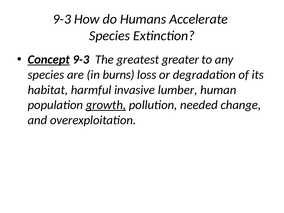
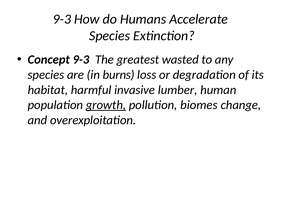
Concept underline: present -> none (49, 60)
greater: greater -> wasted (180, 60)
needed: needed -> biomes (199, 105)
